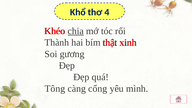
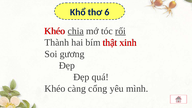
4: 4 -> 6 (107, 12)
rối underline: none -> present (120, 31)
Tông: Tông -> Khéo (55, 89)
